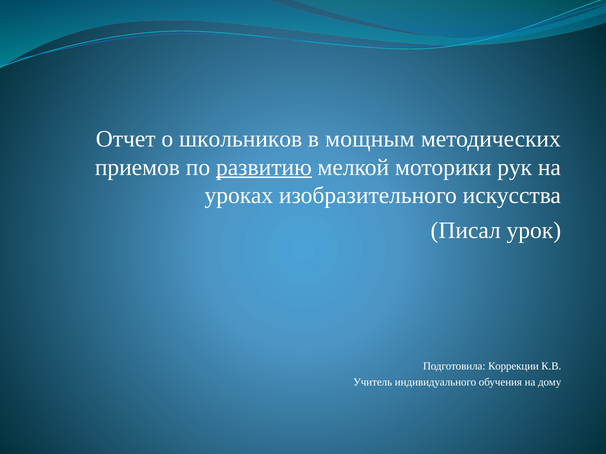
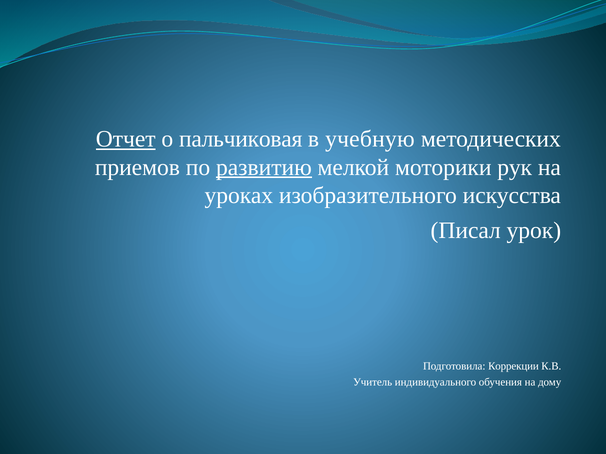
Отчет underline: none -> present (126, 139)
школьников: школьников -> пальчиковая (241, 139)
мощным: мощным -> учебную (370, 139)
